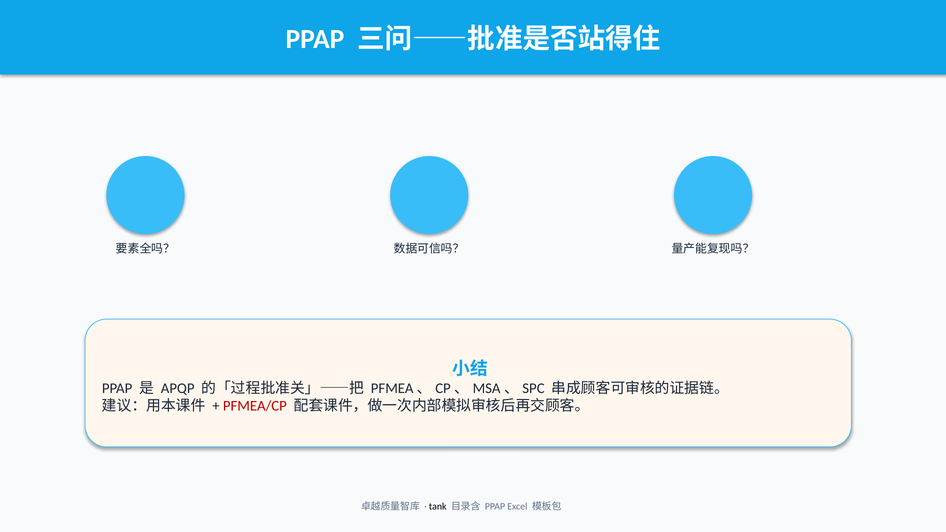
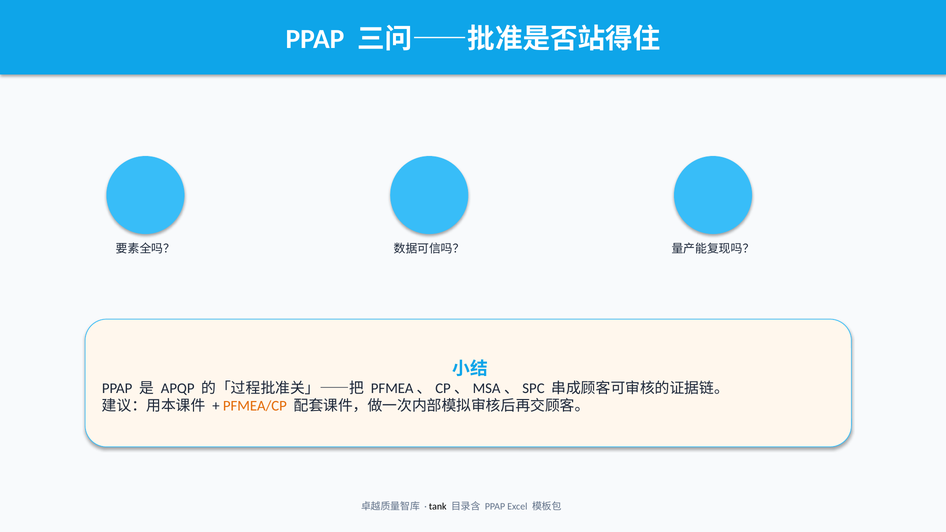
PFMEA/CP colour: red -> orange (255, 406)
